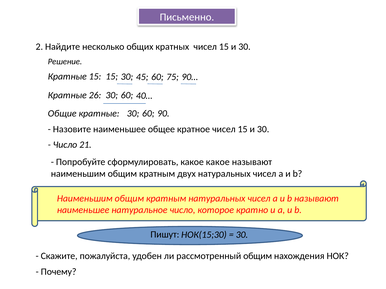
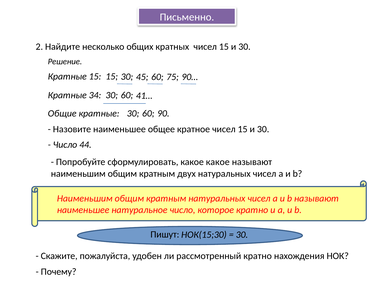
26: 26 -> 34 (95, 95)
40…: 40… -> 41… (144, 96)
21: 21 -> 44 (85, 145)
рассмотренный общим: общим -> кратно (258, 256)
